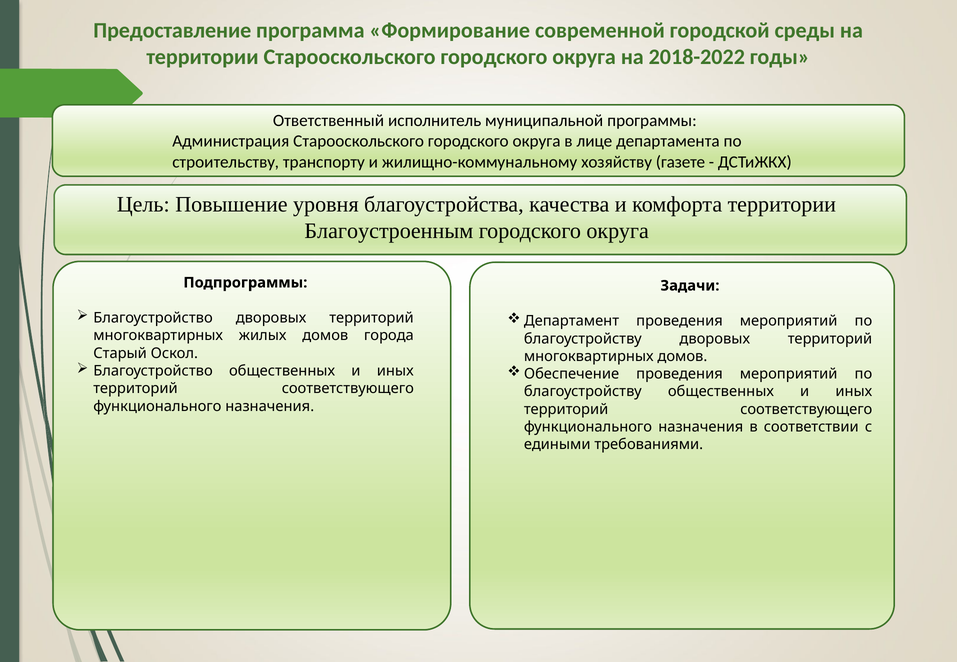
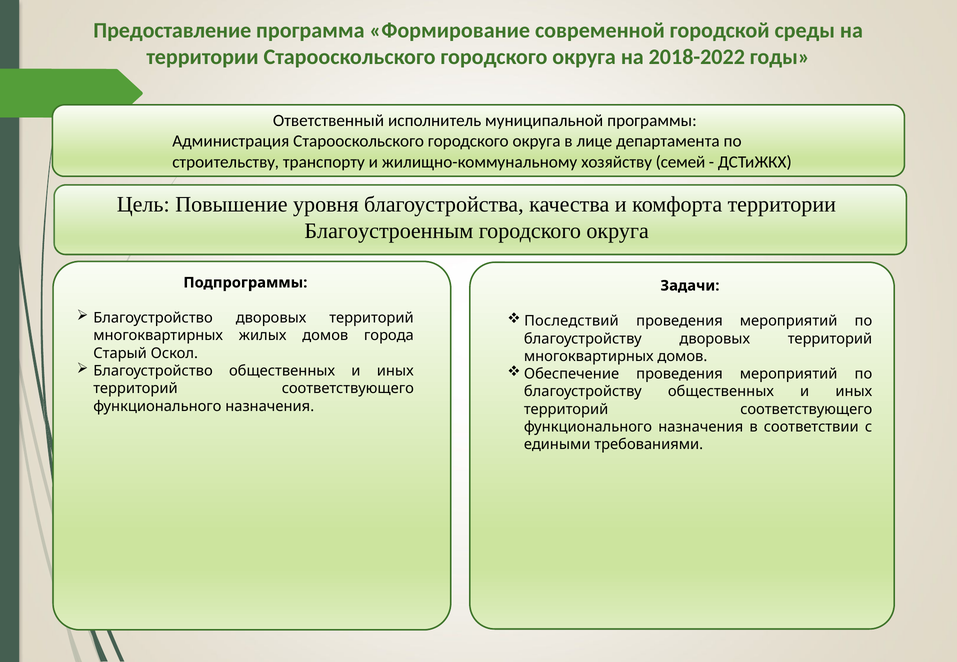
газете: газете -> семей (680, 162)
Департамент: Департамент -> Последствий (571, 321)
